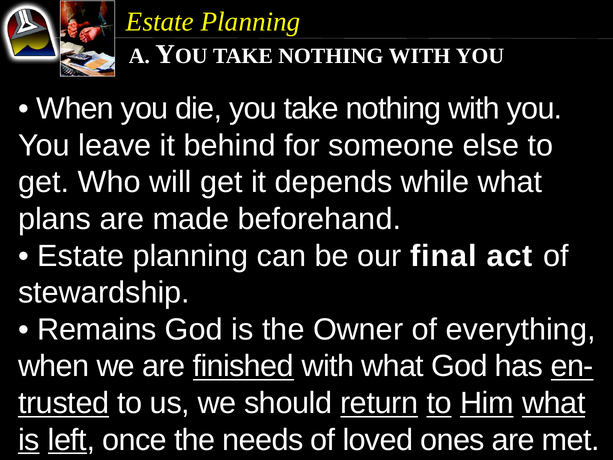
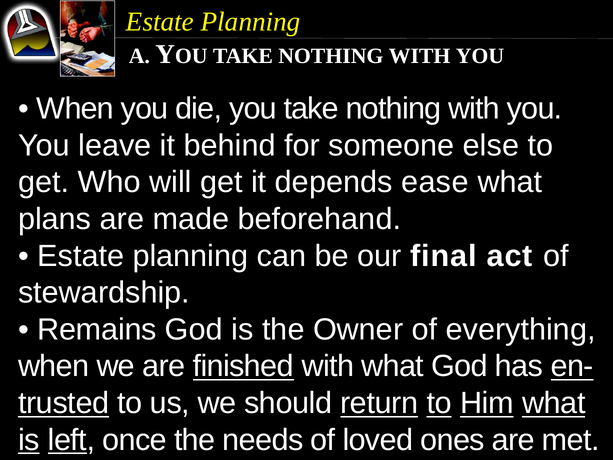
while: while -> ease (435, 182)
